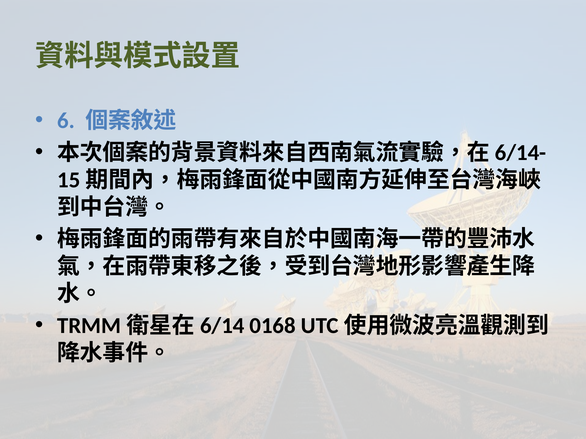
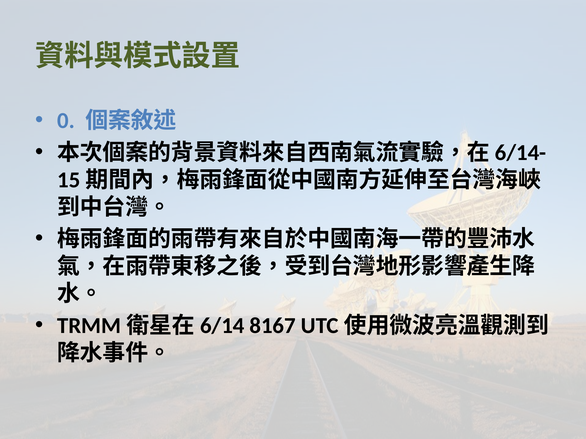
6: 6 -> 0 (66, 121)
0168: 0168 -> 8167 (273, 326)
